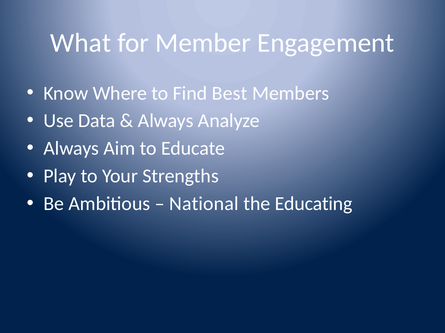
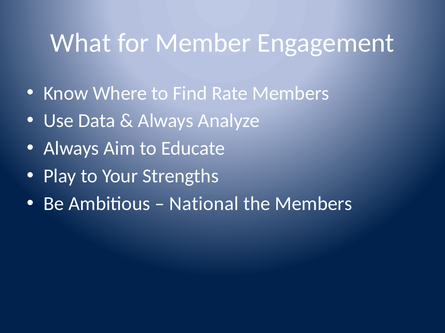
Best: Best -> Rate (230, 93)
the Educating: Educating -> Members (314, 204)
